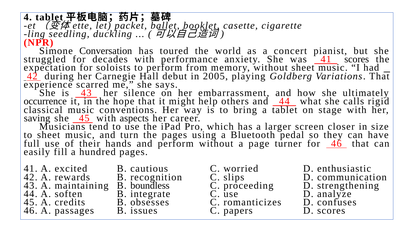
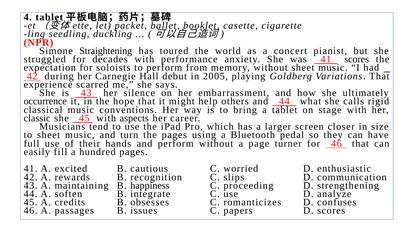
Conversation: Conversation -> Straightening (106, 51)
saving: saving -> classic (37, 118)
boundless: boundless -> happiness (150, 185)
